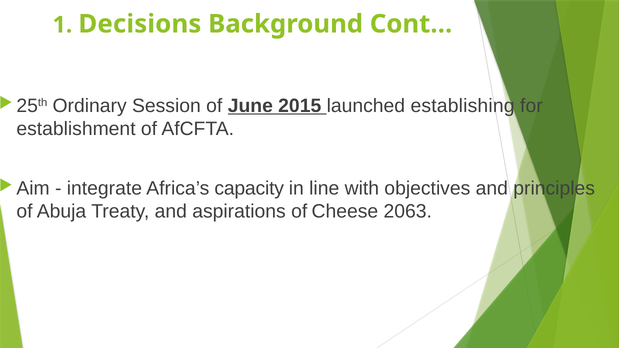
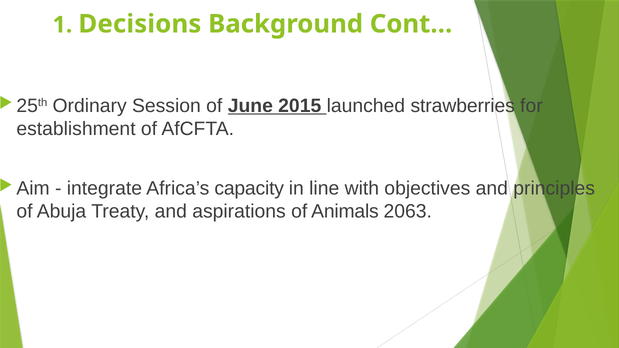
establishing: establishing -> strawberries (463, 106)
Cheese: Cheese -> Animals (345, 212)
